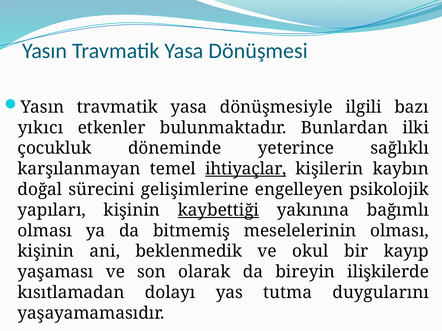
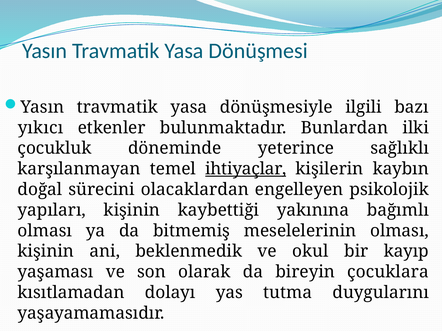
gelişimlerine: gelişimlerine -> olacaklardan (195, 190)
kaybettiği underline: present -> none (218, 210)
ilişkilerde: ilişkilerde -> çocuklara (388, 272)
